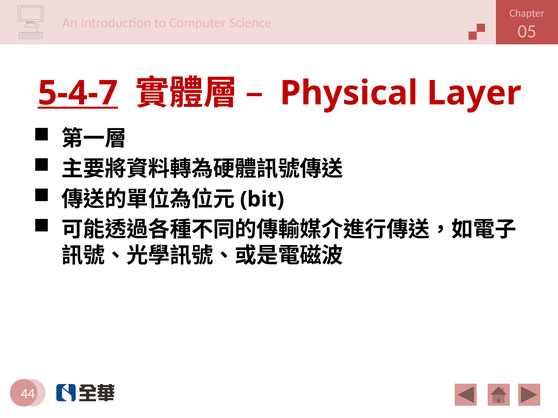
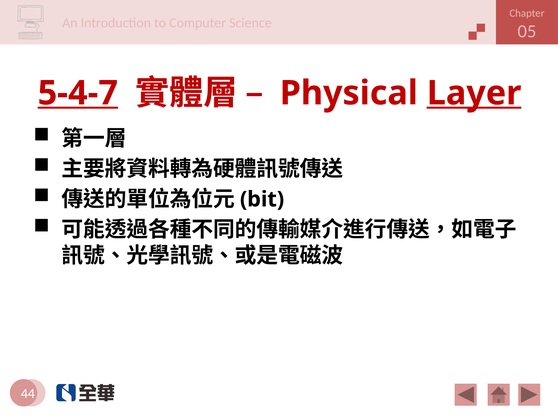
Layer underline: none -> present (474, 93)
